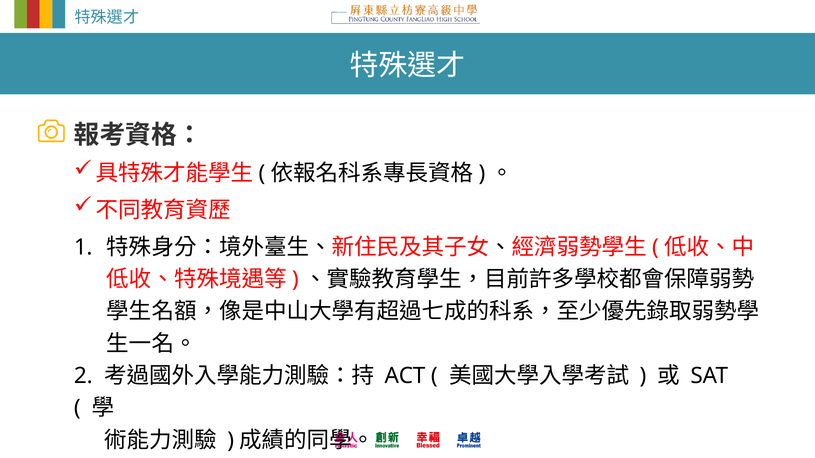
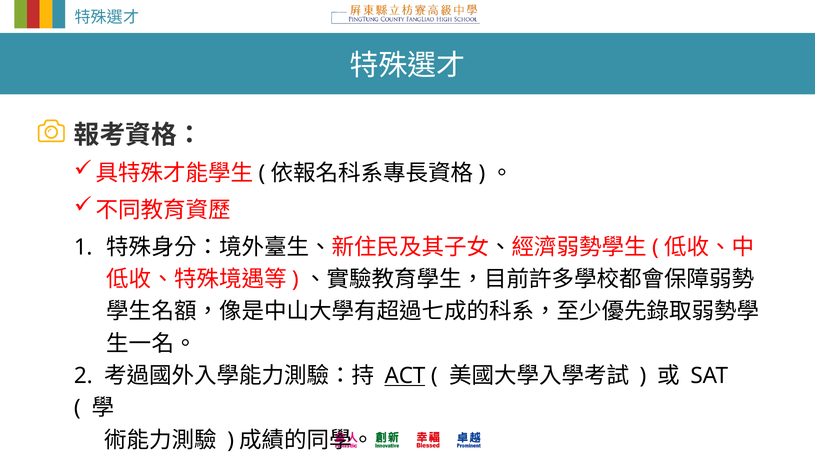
ACT underline: none -> present (405, 376)
